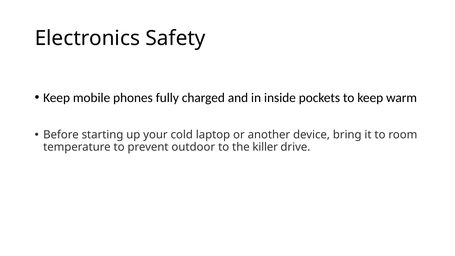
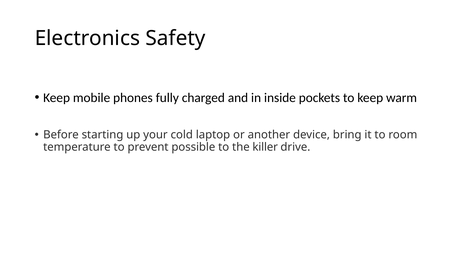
outdoor: outdoor -> possible (193, 147)
